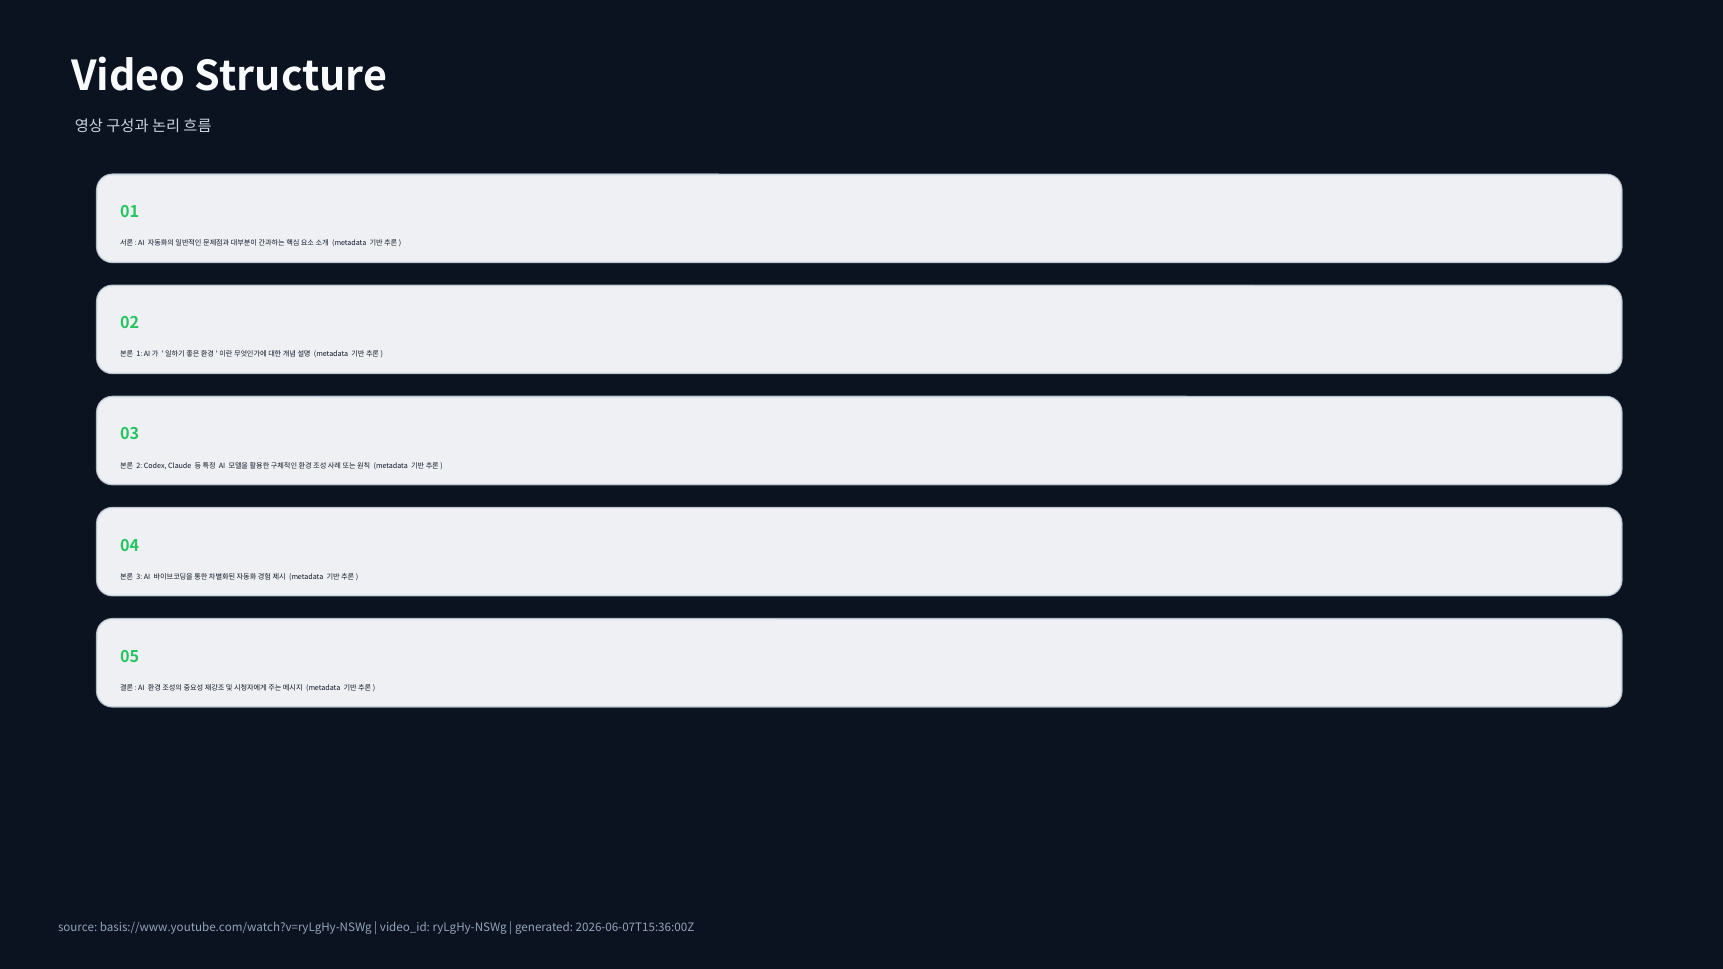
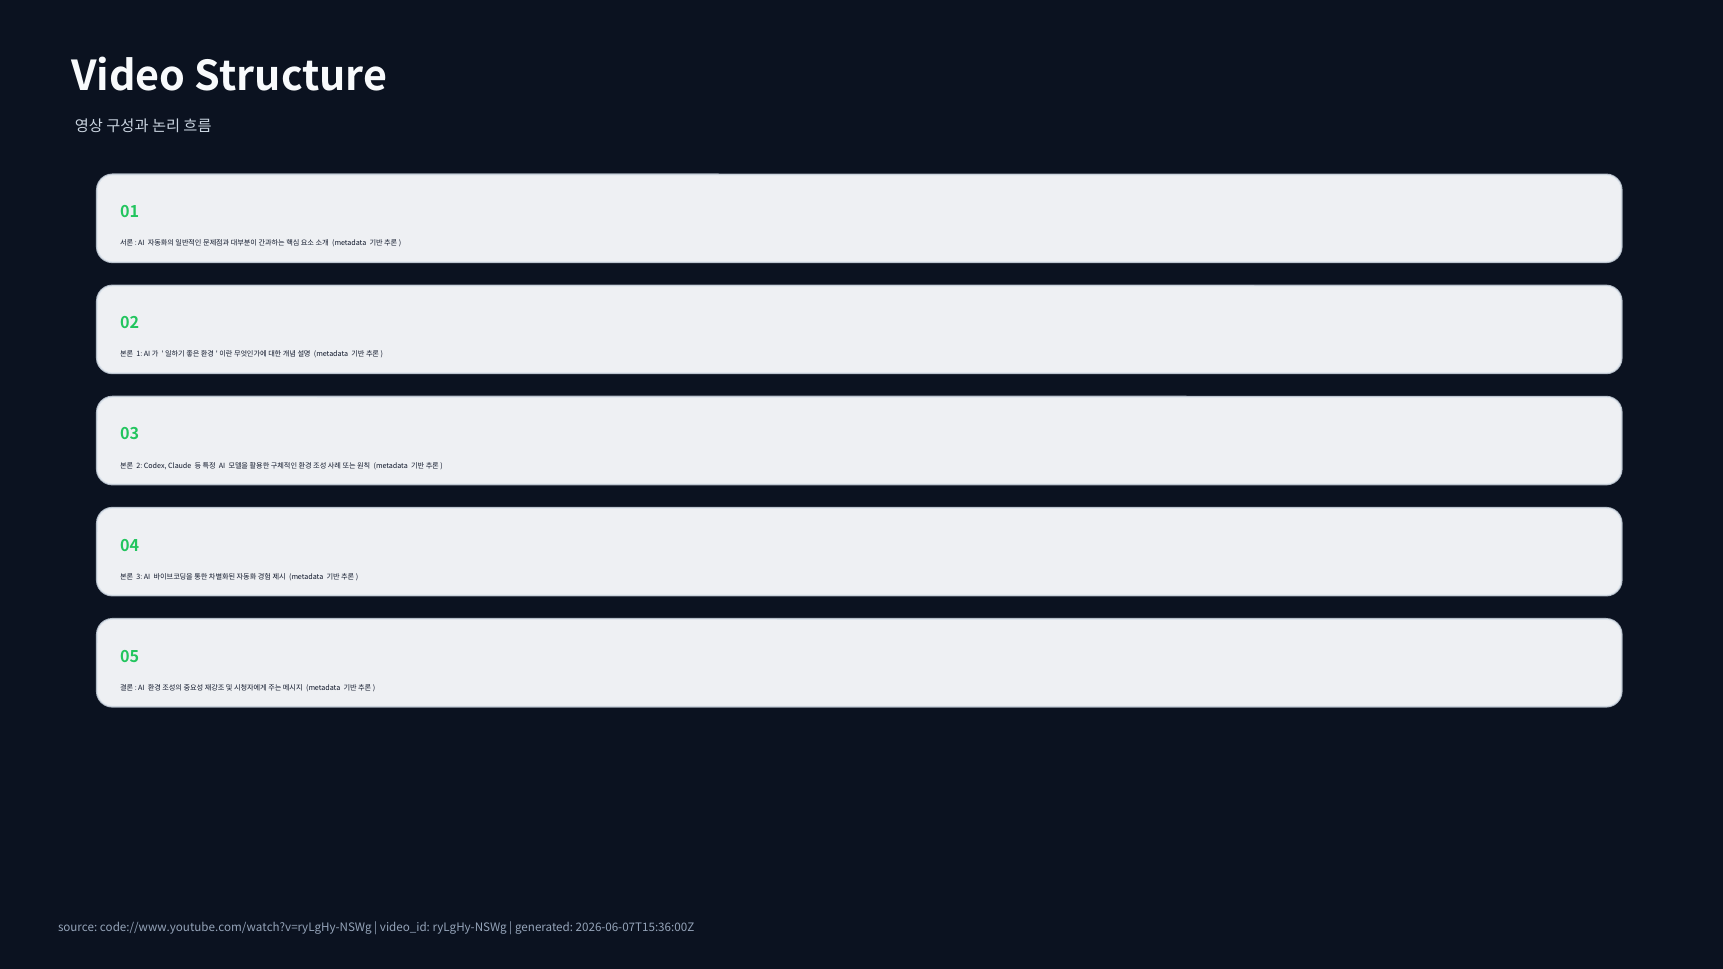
basis://www.youtube.com/watch?v=ryLgHy-NSWg: basis://www.youtube.com/watch?v=ryLgHy-NSWg -> code://www.youtube.com/watch?v=ryLgHy-NSWg (236, 928)
